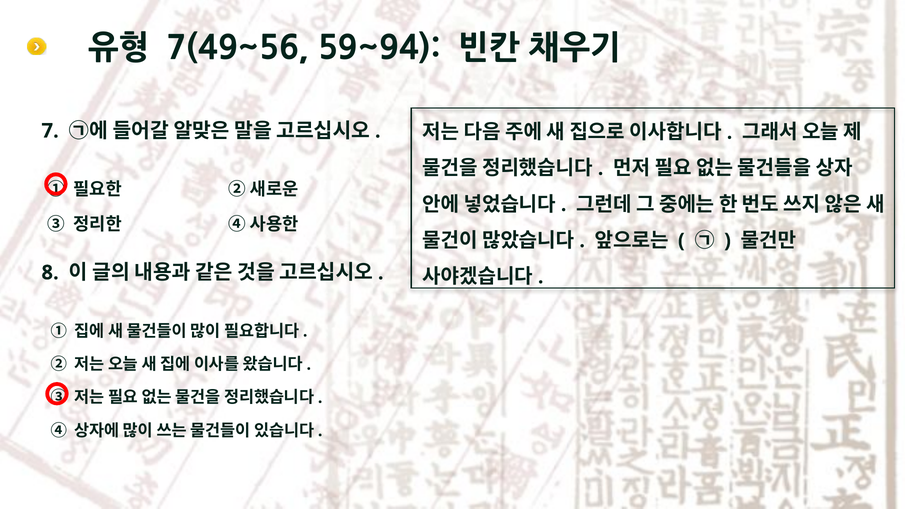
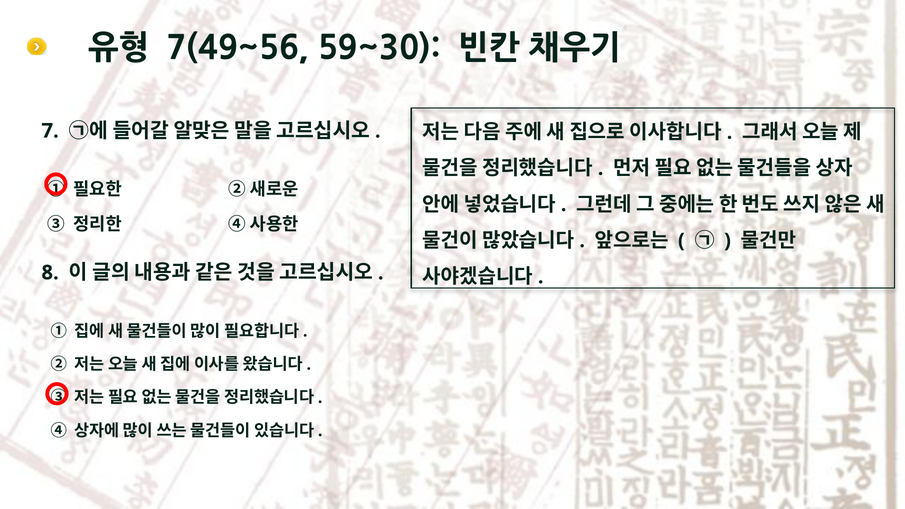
59~94: 59~94 -> 59~30 (380, 48)
